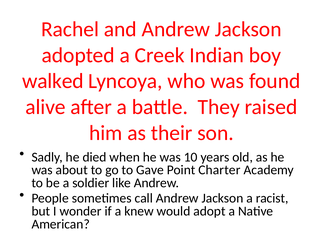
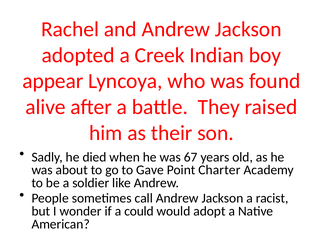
walked: walked -> appear (53, 81)
10: 10 -> 67 (191, 157)
knew: knew -> could (139, 211)
